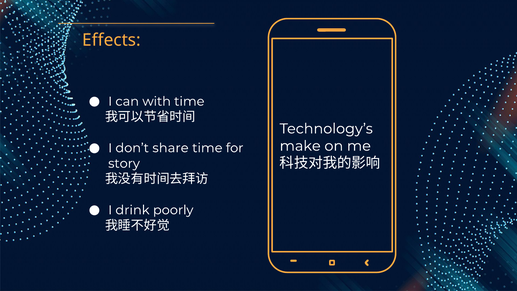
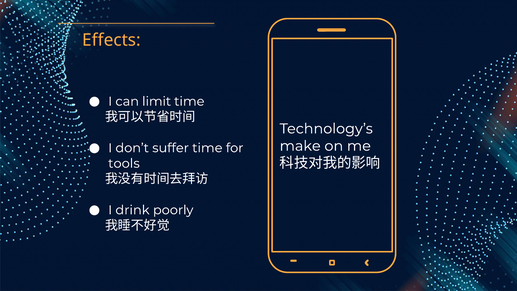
with: with -> limit (157, 101)
share: share -> suffer (171, 148)
story: story -> tools (124, 163)
